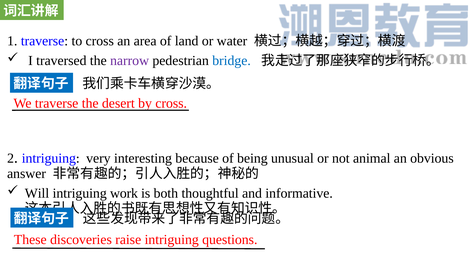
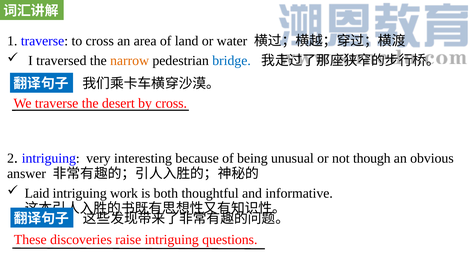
narrow colour: purple -> orange (130, 61)
animal: animal -> though (372, 159)
Will: Will -> Laid (37, 194)
